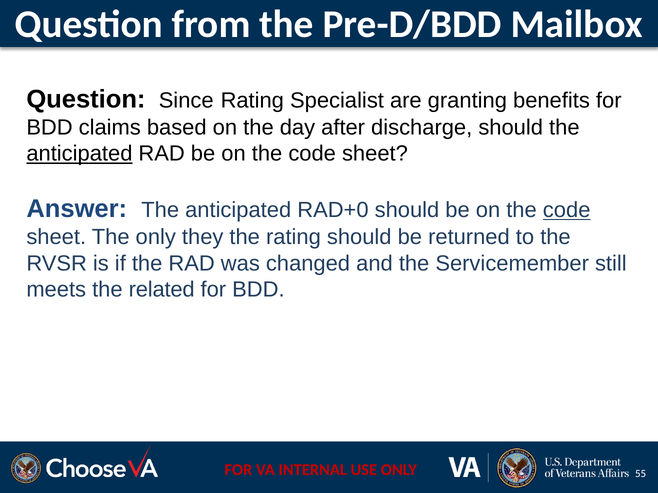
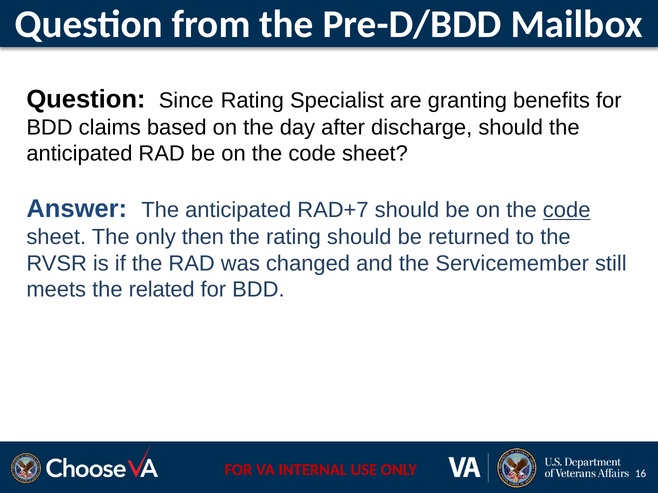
anticipated underline: present -> none (79, 154)
RAD+0: RAD+0 -> RAD+7 (333, 210)
they: they -> then (203, 237)
55: 55 -> 16 (641, 474)
